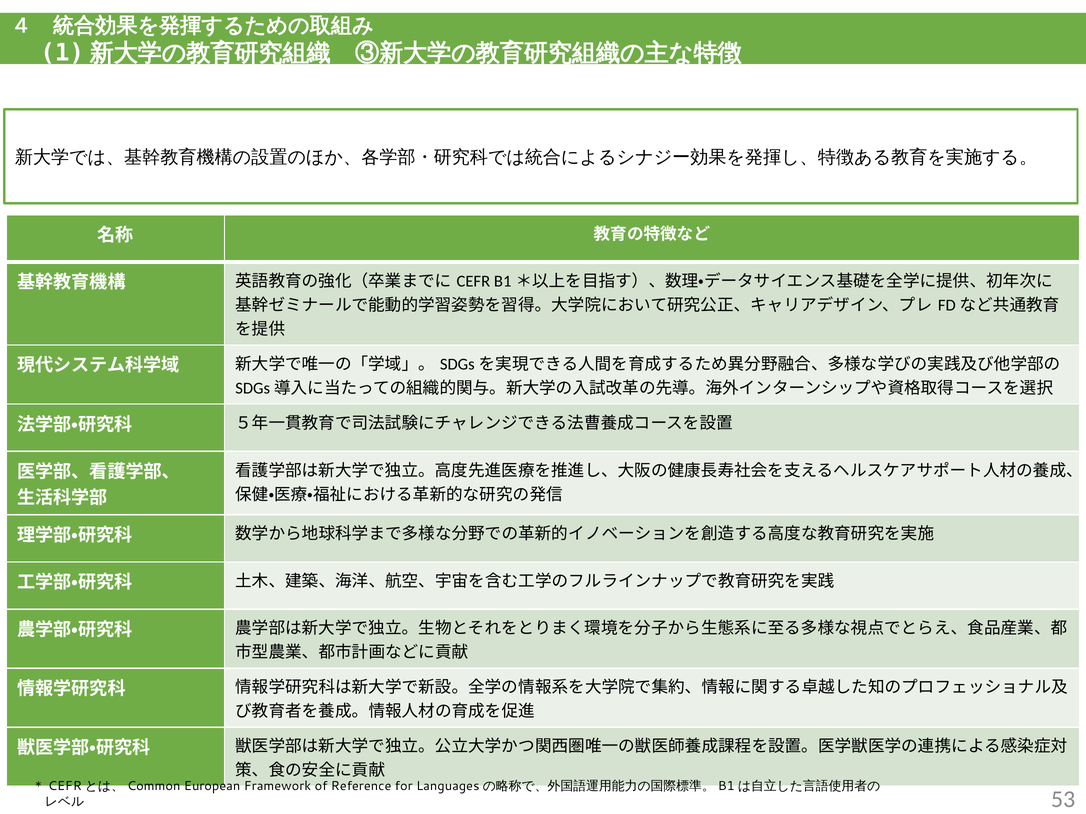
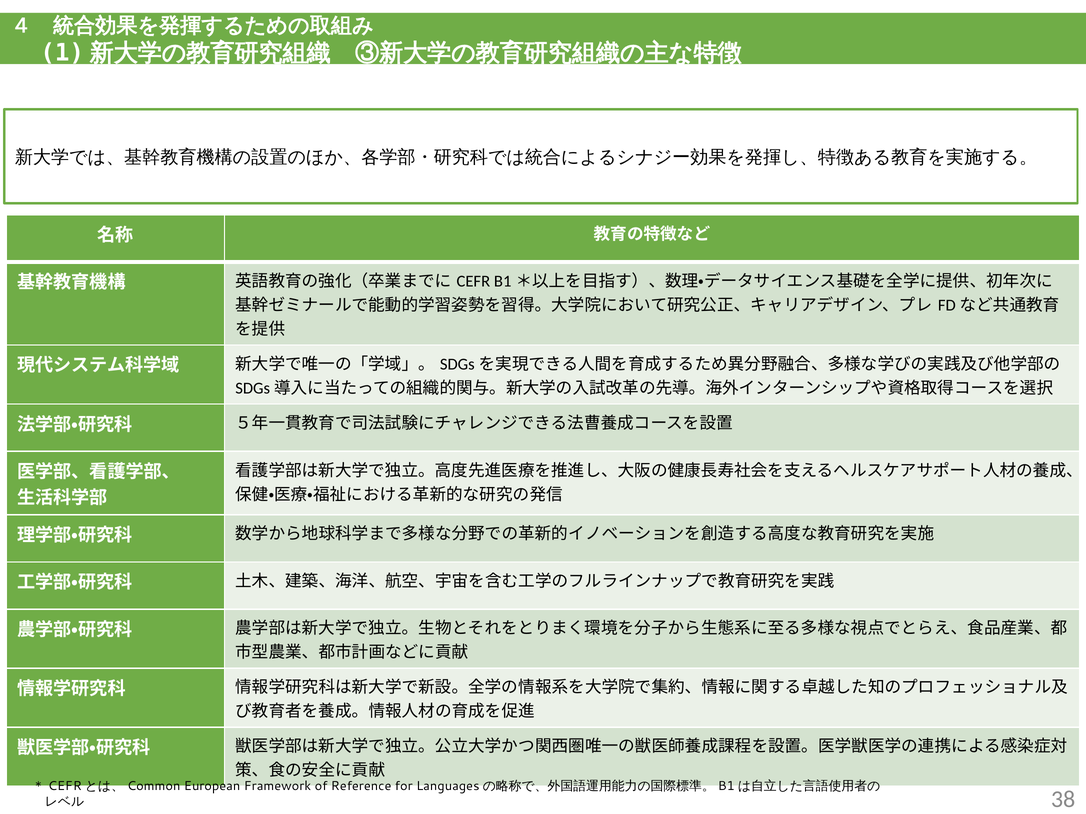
53: 53 -> 38 (1063, 800)
